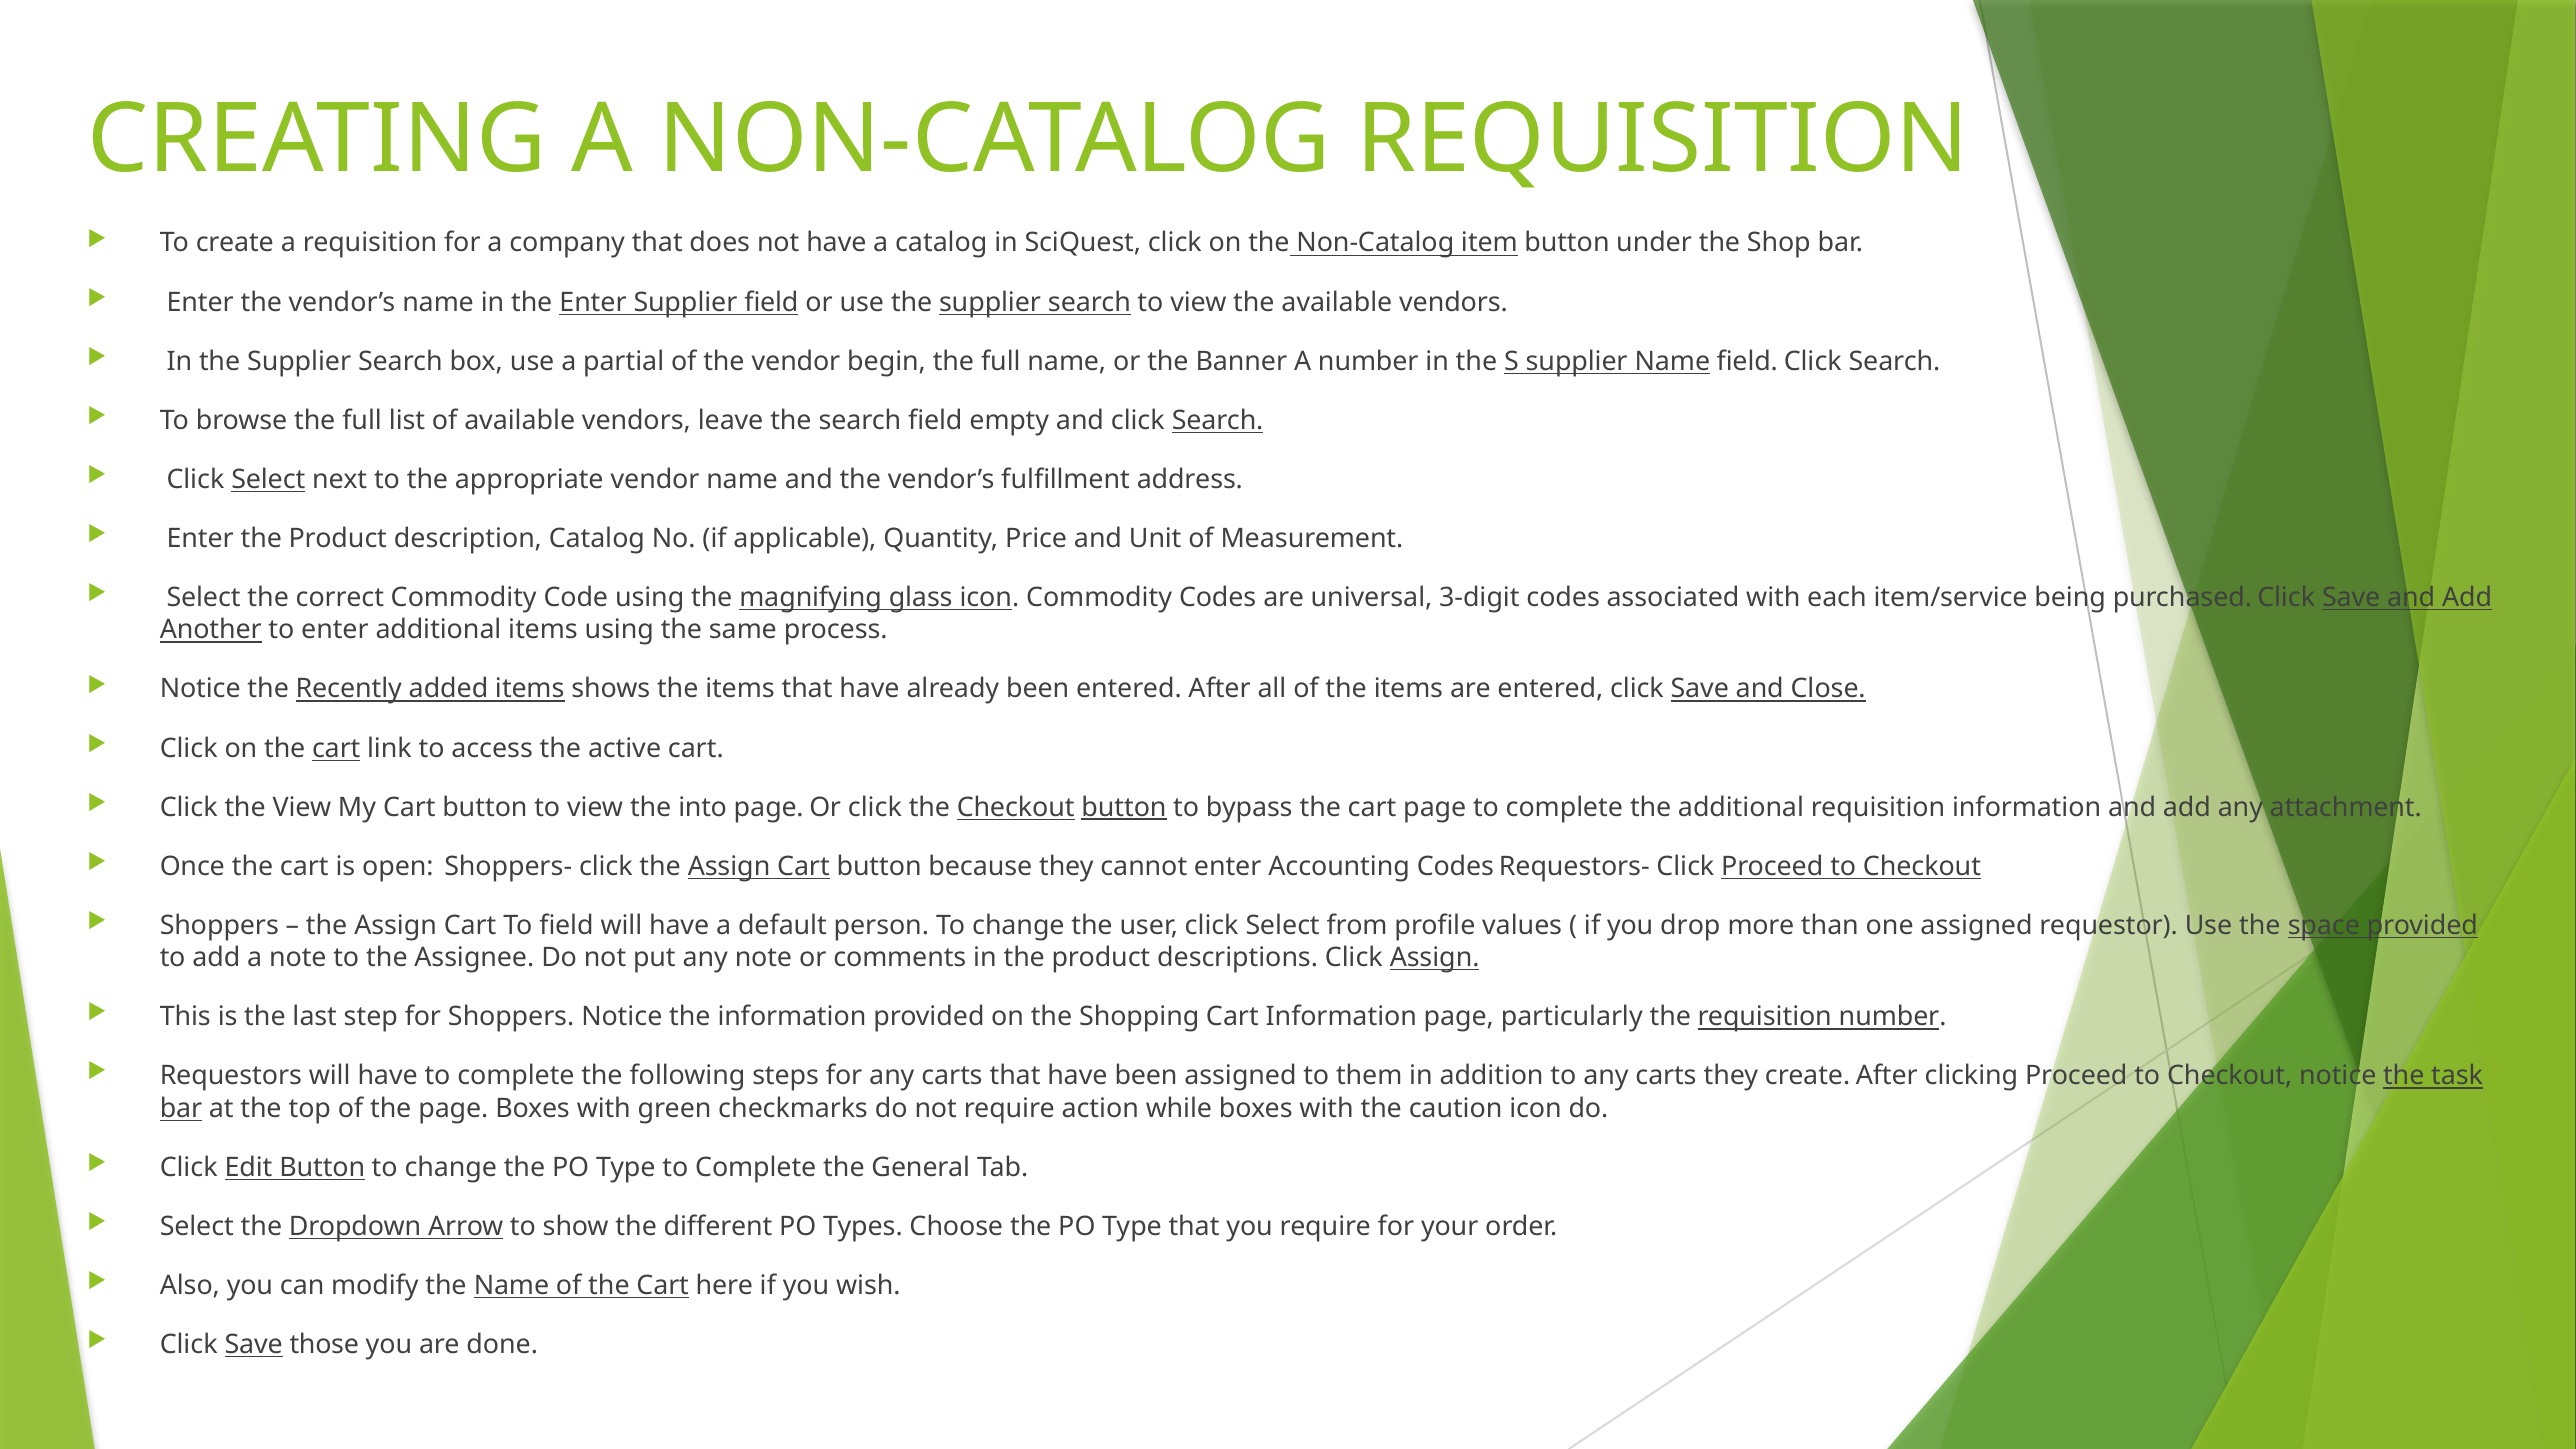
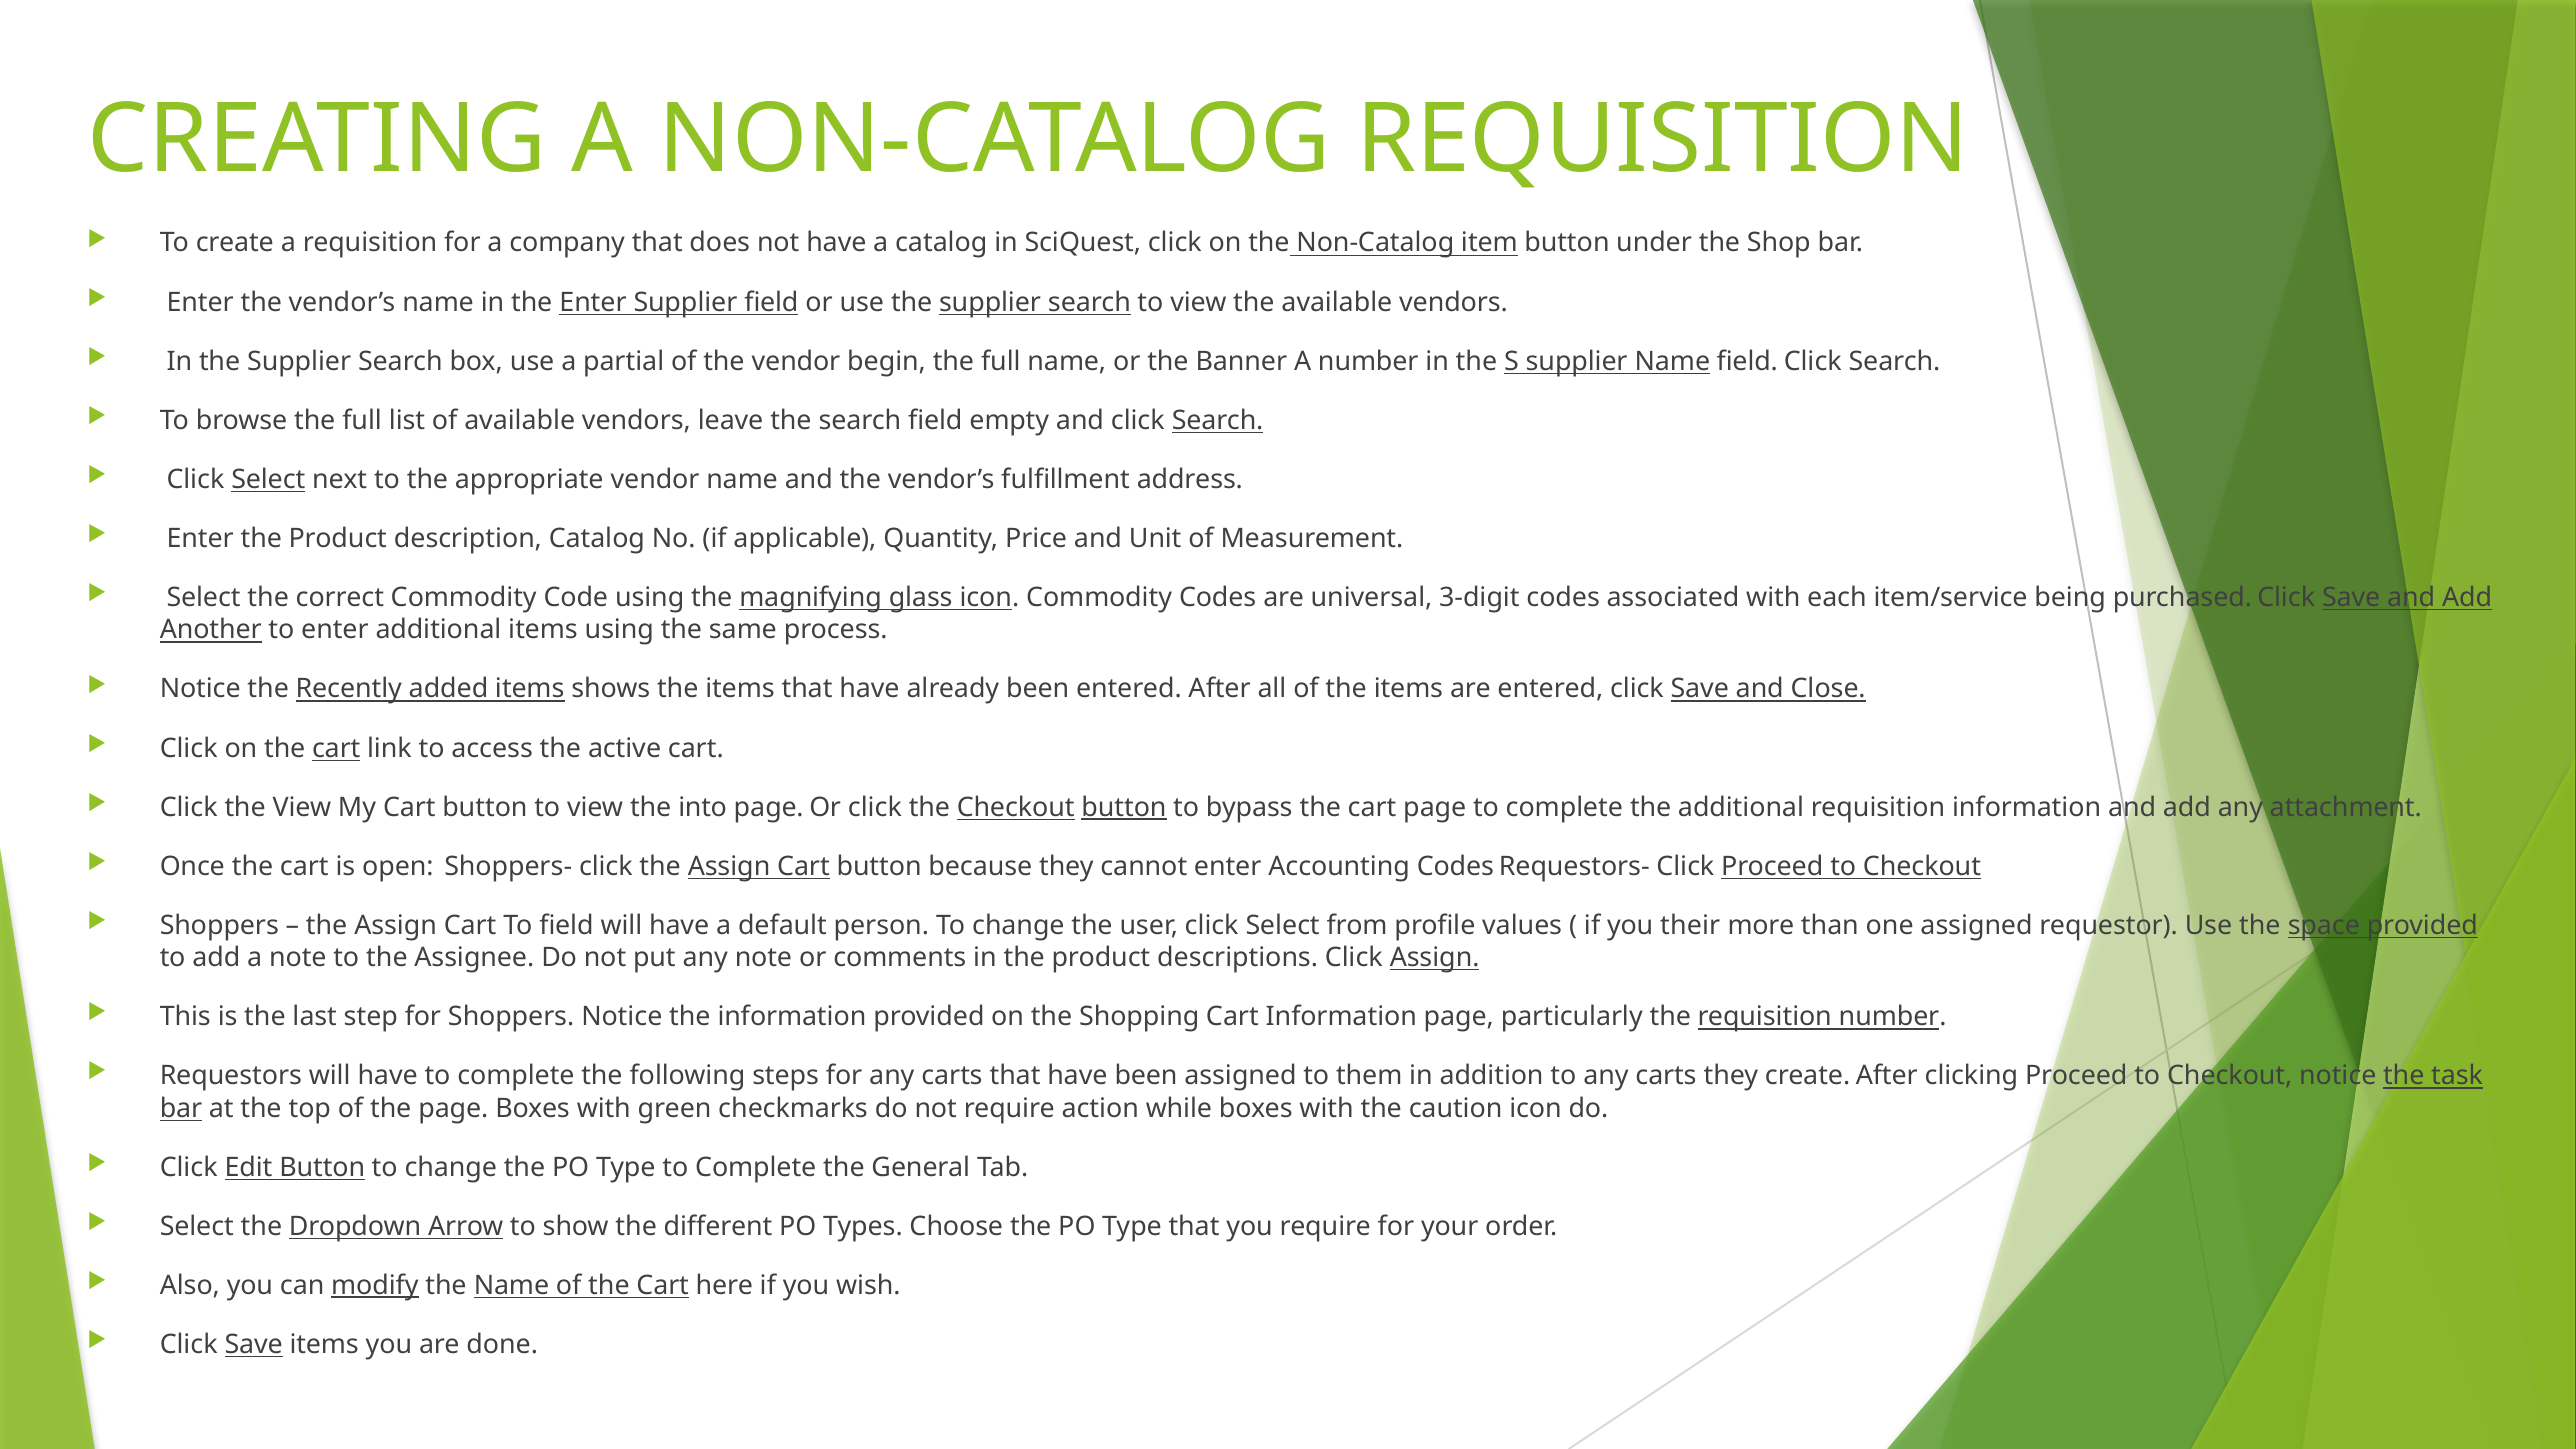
drop: drop -> their (1690, 925)
modify underline: none -> present (375, 1285)
Save those: those -> items (324, 1345)
